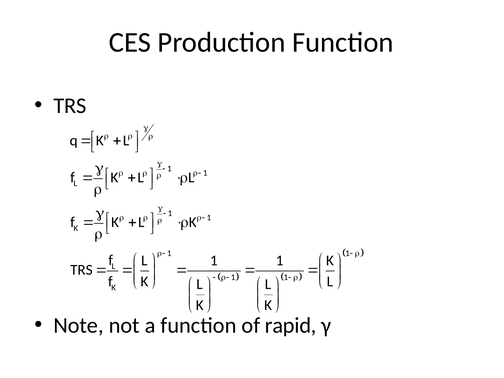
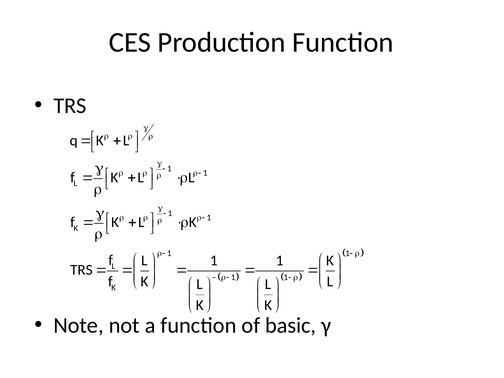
rapid: rapid -> basic (291, 325)
